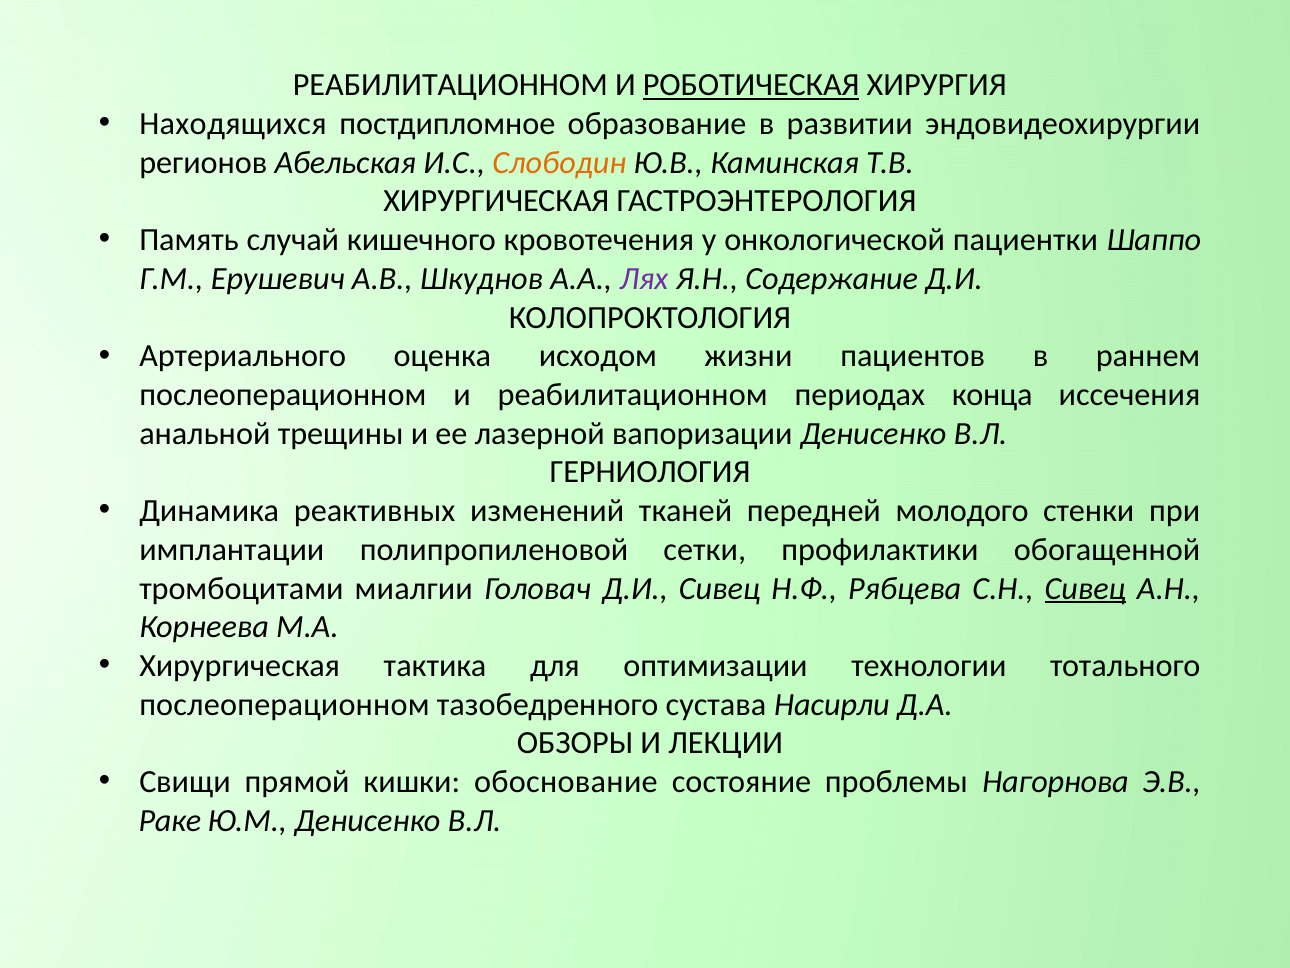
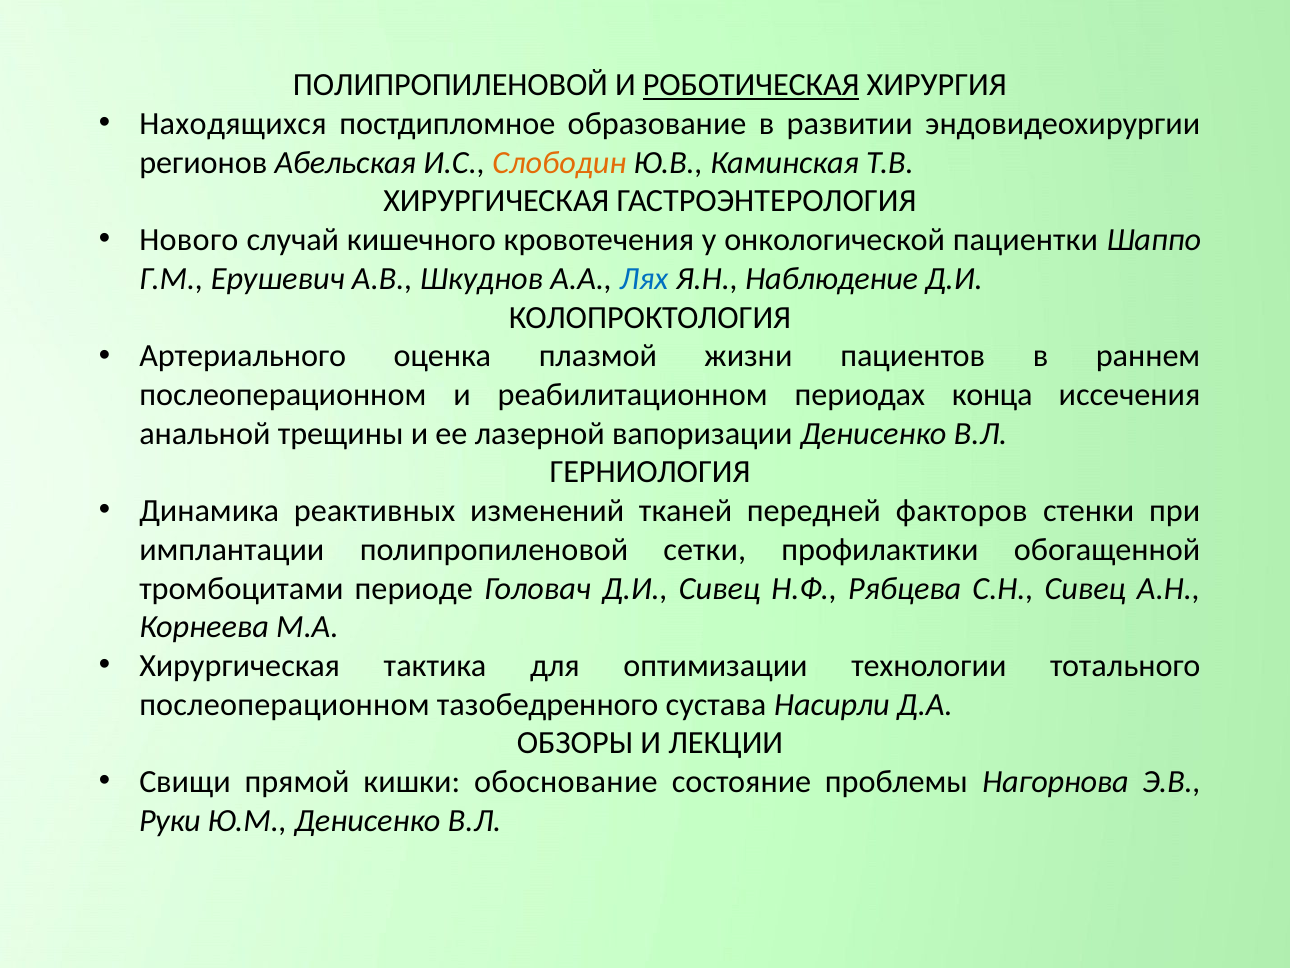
РЕАБИЛИТАЦИОННОМ: РЕАБИЛИТАЦИОННОМ -> ПОЛИПРОПИЛЕНОВОЙ (450, 85)
Память: Память -> Нового (189, 240)
Лях colour: purple -> blue (644, 279)
Содержание: Содержание -> Наблюдение (832, 279)
исходом: исходом -> плазмой (598, 356)
молодого: молодого -> факторов (962, 511)
миалгии: миалгии -> периоде (414, 588)
Сивец underline: present -> none (1085, 588)
Раке: Раке -> Руки (170, 820)
